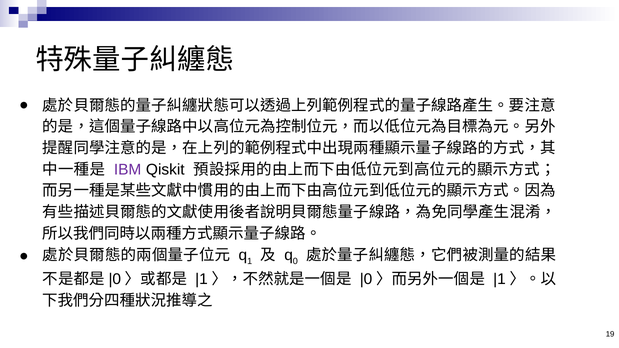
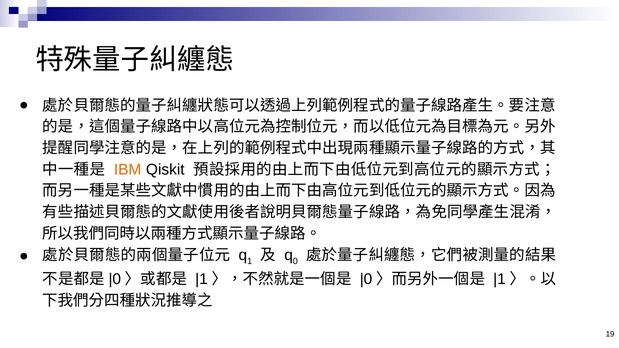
IBM colour: purple -> orange (128, 170)
